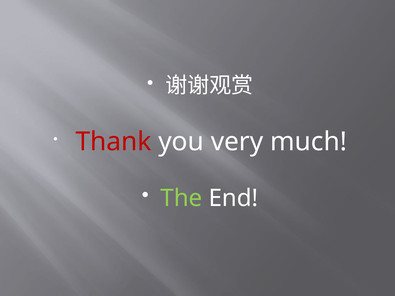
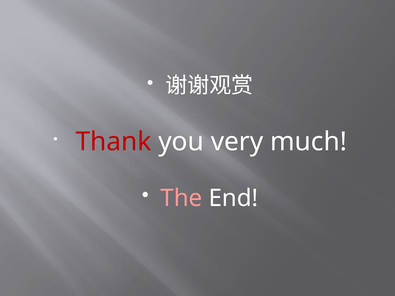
The colour: light green -> pink (181, 198)
